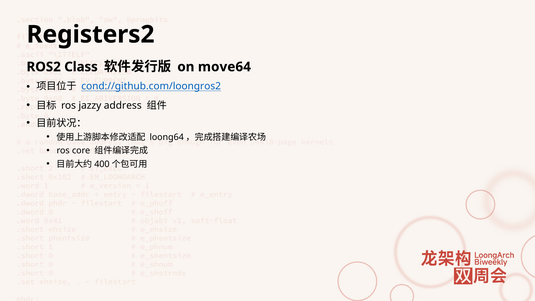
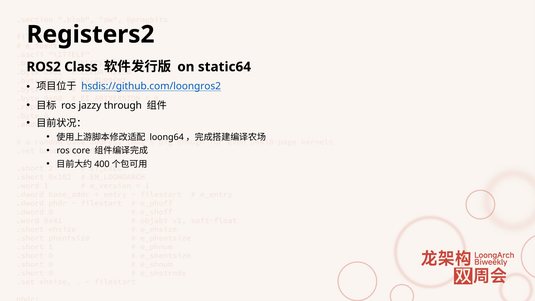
move64: move64 -> static64 (224, 67)
cond://github.com/loongros2: cond://github.com/loongros2 -> hsdis://github.com/loongros2 (151, 86)
address: address -> through (123, 105)
